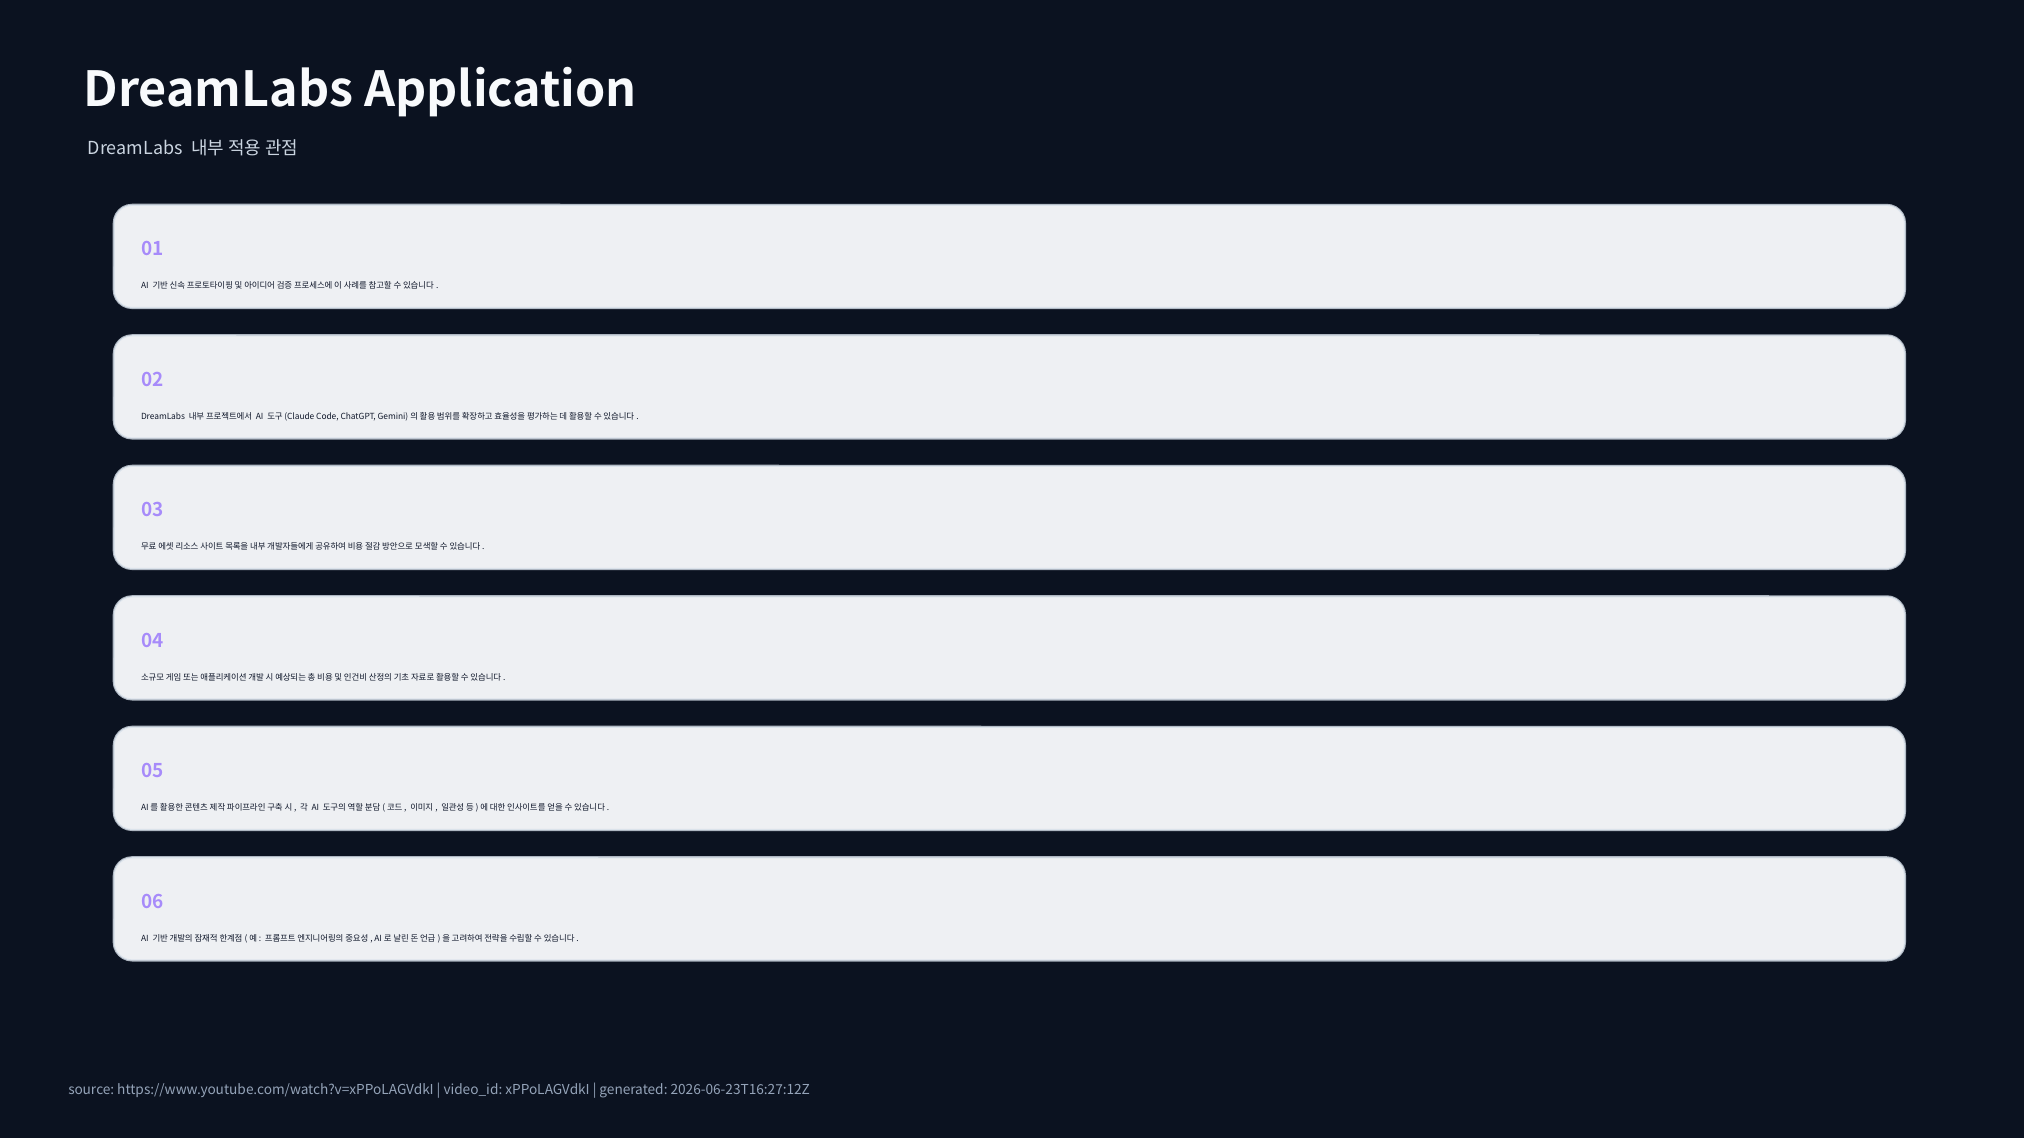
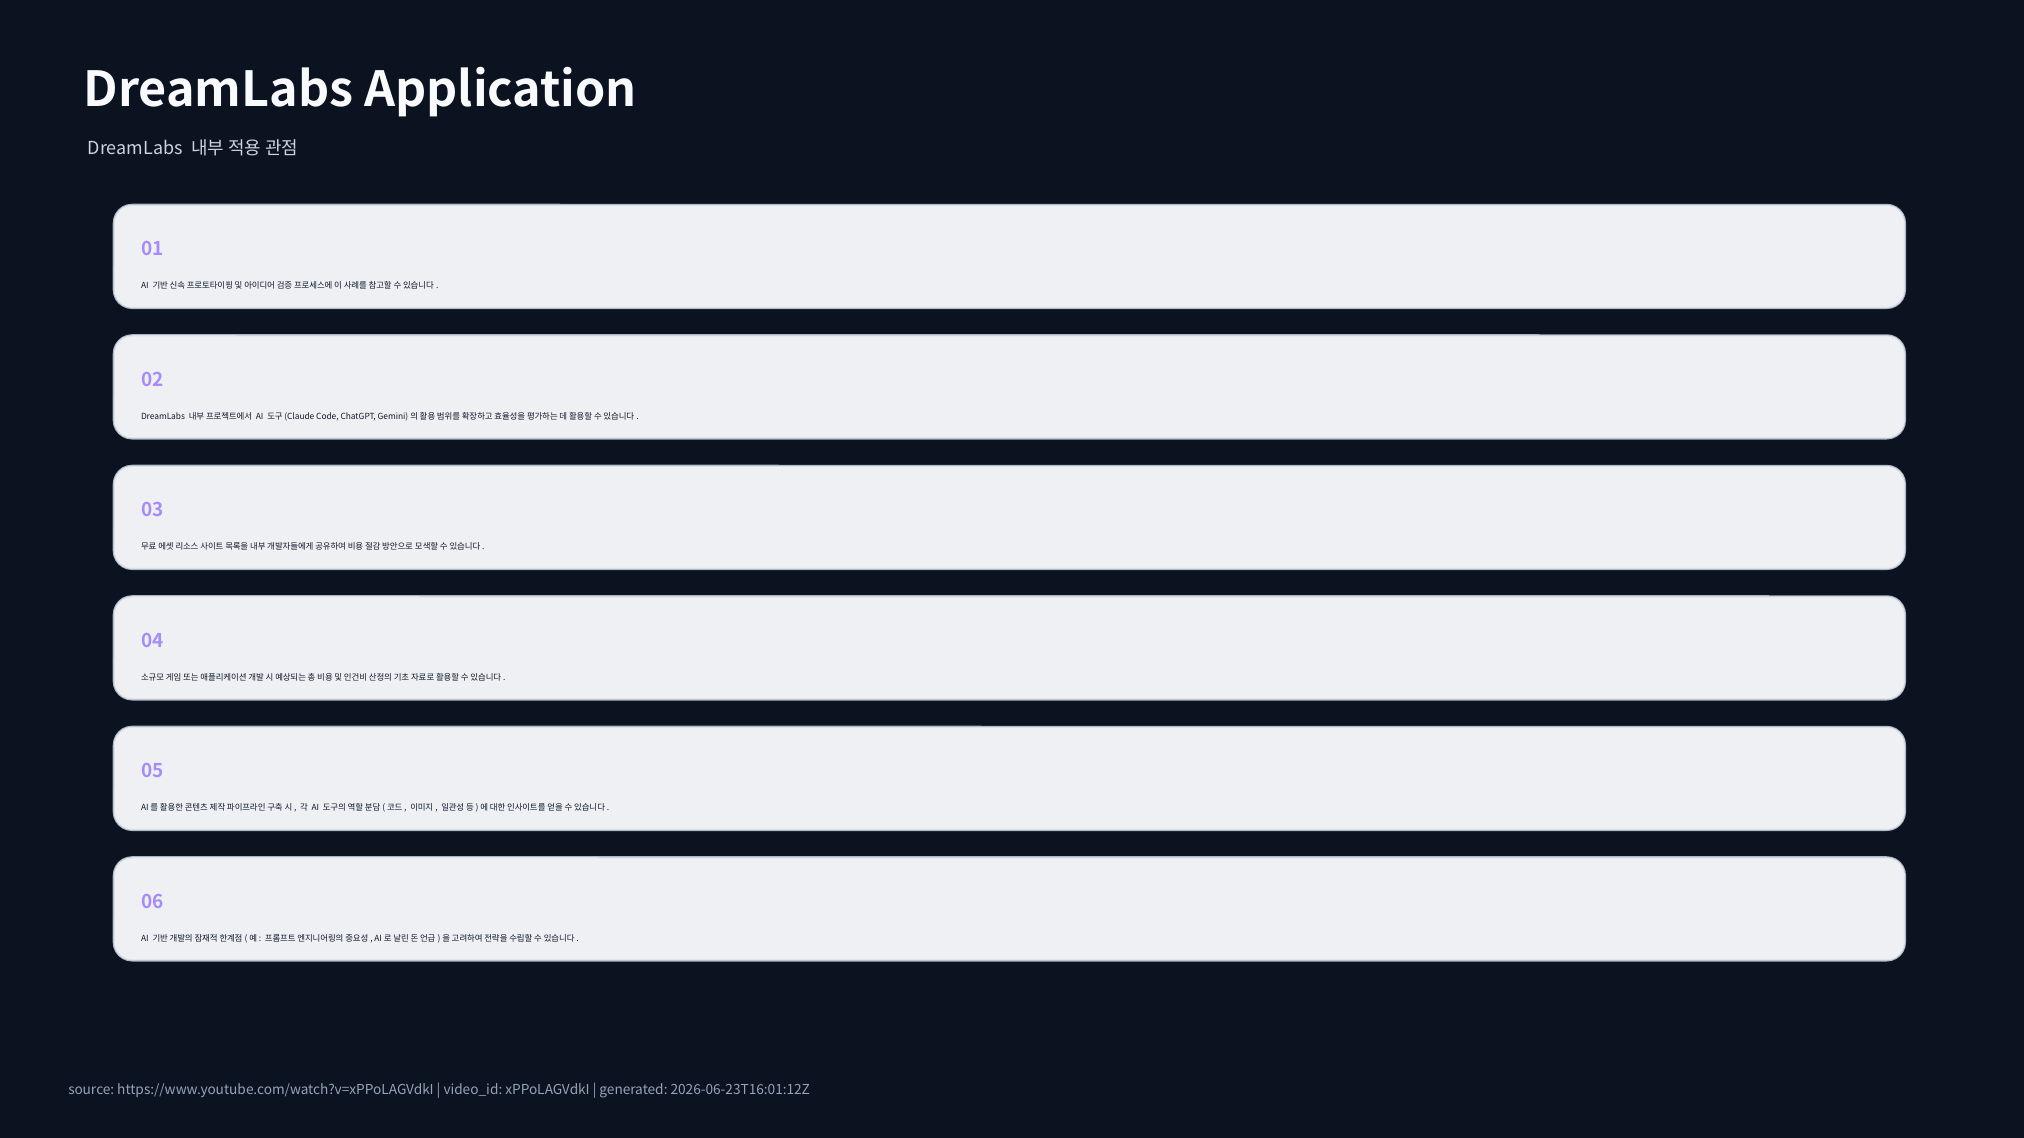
2026-06-23T16:27:12Z: 2026-06-23T16:27:12Z -> 2026-06-23T16:01:12Z (740, 1090)
